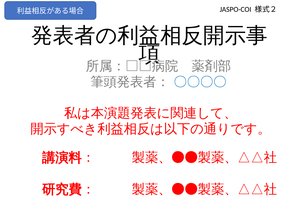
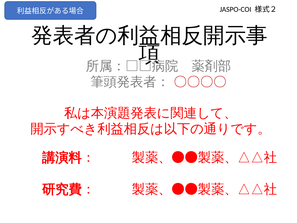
〇〇〇〇 colour: blue -> red (200, 82)
